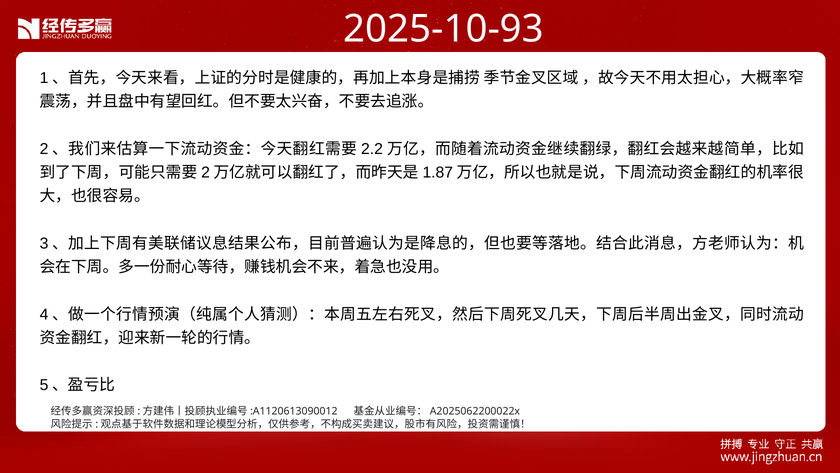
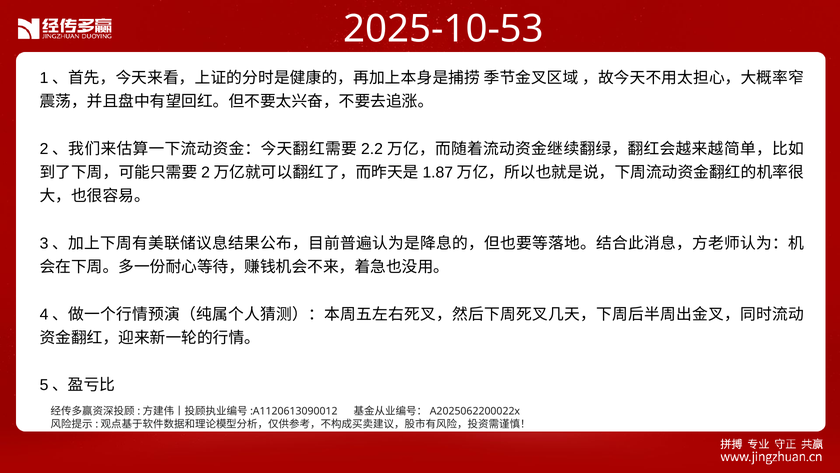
2025-10-93: 2025-10-93 -> 2025-10-53 (444, 29)
